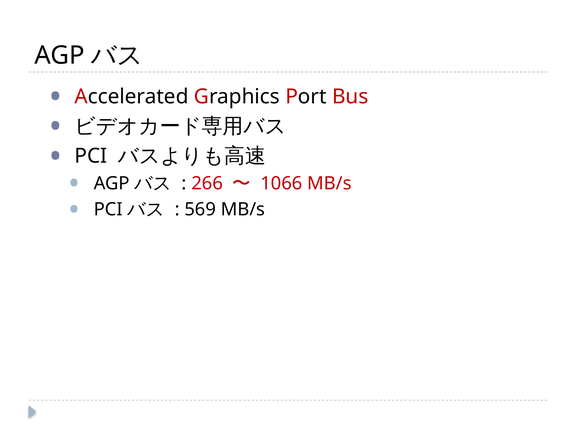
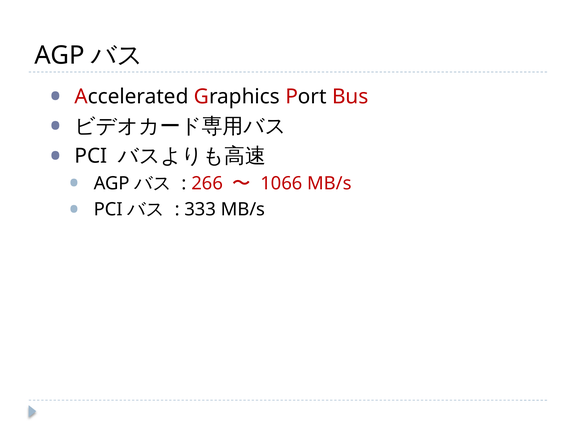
569: 569 -> 333 (200, 209)
